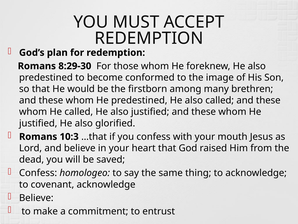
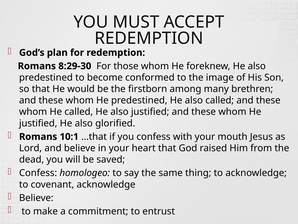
10:3: 10:3 -> 10:1 (69, 136)
